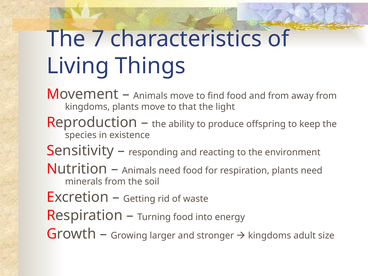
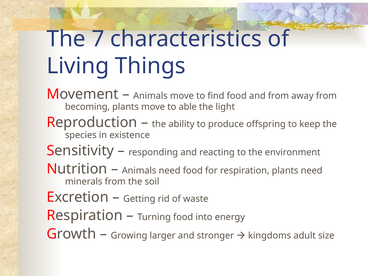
kingdoms: kingdoms -> becoming (87, 107)
that: that -> able (188, 107)
